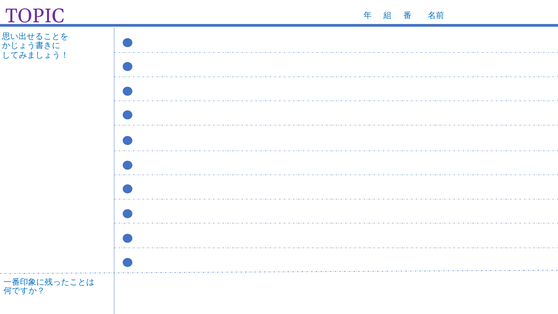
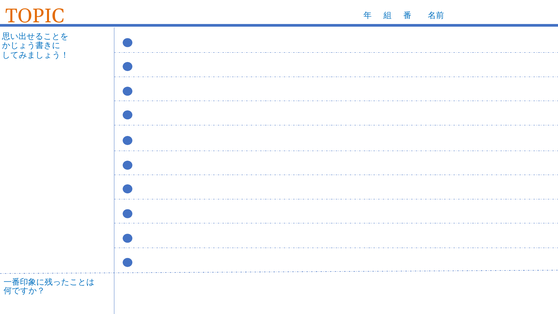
TOPIC colour: purple -> orange (35, 16)
